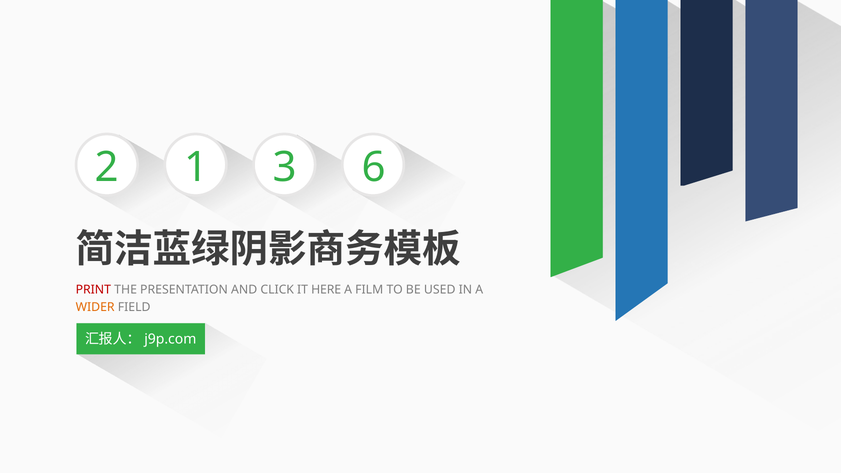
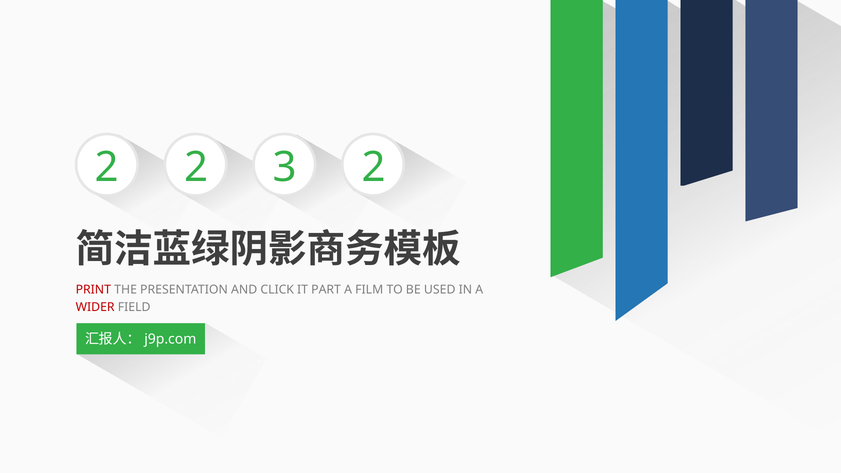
2 1: 1 -> 2 (196, 167)
3 6: 6 -> 2 (374, 167)
HERE: HERE -> PART (326, 290)
WIDER colour: orange -> red (95, 307)
